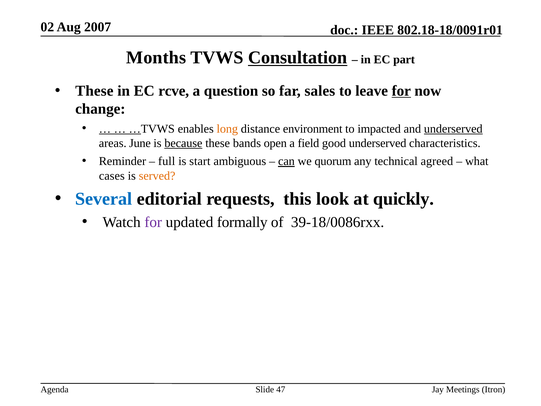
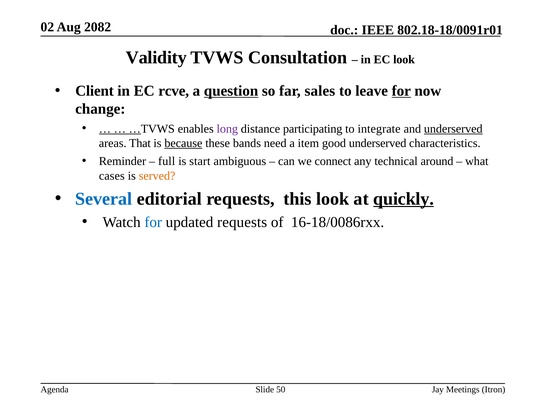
2007: 2007 -> 2082 (98, 27)
Months: Months -> Validity (156, 58)
Consultation underline: present -> none (298, 58)
EC part: part -> look (404, 60)
These: These -> Client (95, 91)
question underline: none -> present (231, 91)
long colour: orange -> purple (227, 129)
environment: environment -> participating (313, 129)
impacted: impacted -> integrate (379, 129)
June: June -> That (140, 143)
open: open -> need (275, 143)
field: field -> item (308, 143)
can underline: present -> none (286, 161)
quorum: quorum -> connect (333, 161)
agreed: agreed -> around (437, 161)
quickly underline: none -> present (404, 199)
for colour: purple -> blue (153, 222)
updated formally: formally -> requests (242, 222)
39-18/0086rxx: 39-18/0086rxx -> 16-18/0086rxx (338, 222)
47: 47 -> 50 (281, 389)
